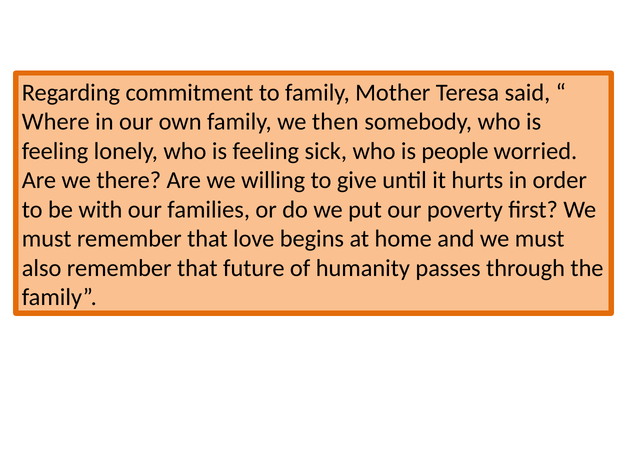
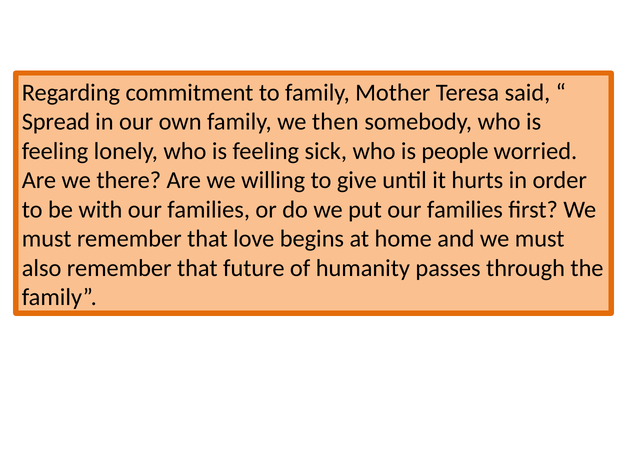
Where: Where -> Spread (56, 122)
put our poverty: poverty -> families (465, 210)
